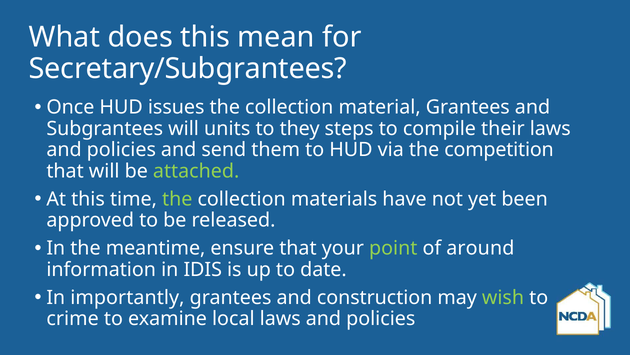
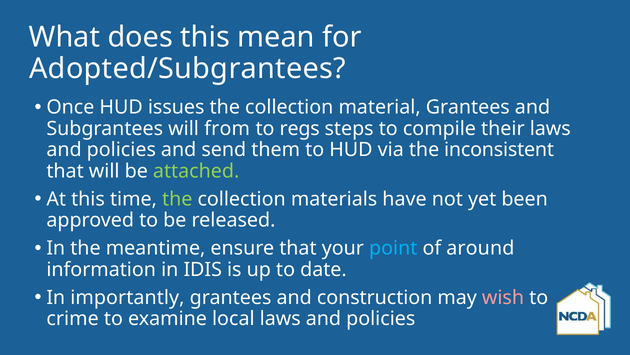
Secretary/Subgrantees: Secretary/Subgrantees -> Adopted/Subgrantees (188, 69)
units: units -> from (227, 128)
they: they -> regs (300, 128)
competition: competition -> inconsistent (499, 150)
point colour: light green -> light blue (393, 248)
wish colour: light green -> pink (503, 297)
